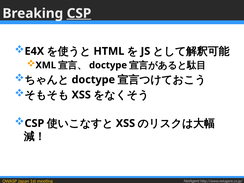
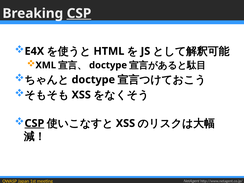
CSP underline: none -> present (34, 123)
